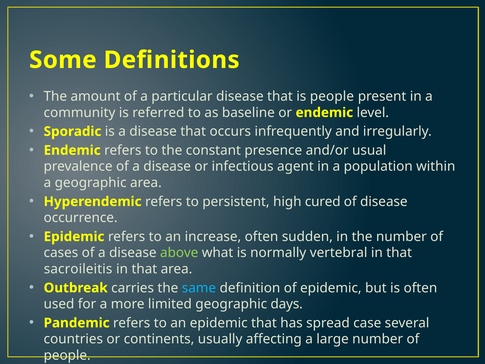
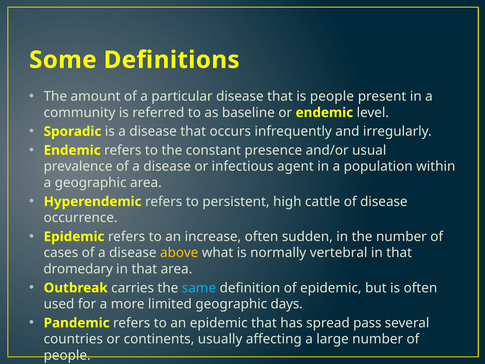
cured: cured -> cattle (323, 201)
above colour: light green -> yellow (179, 253)
sacroileitis: sacroileitis -> dromedary (78, 269)
case: case -> pass (367, 323)
